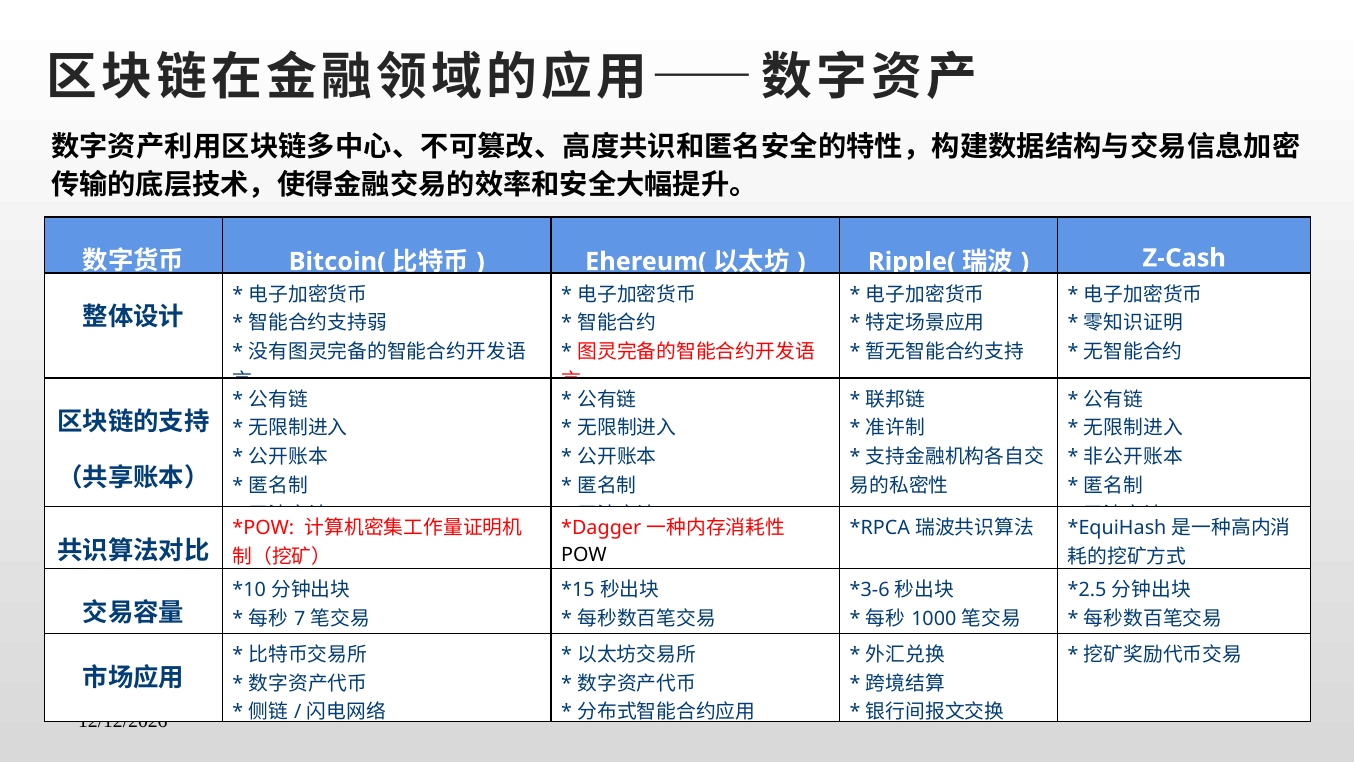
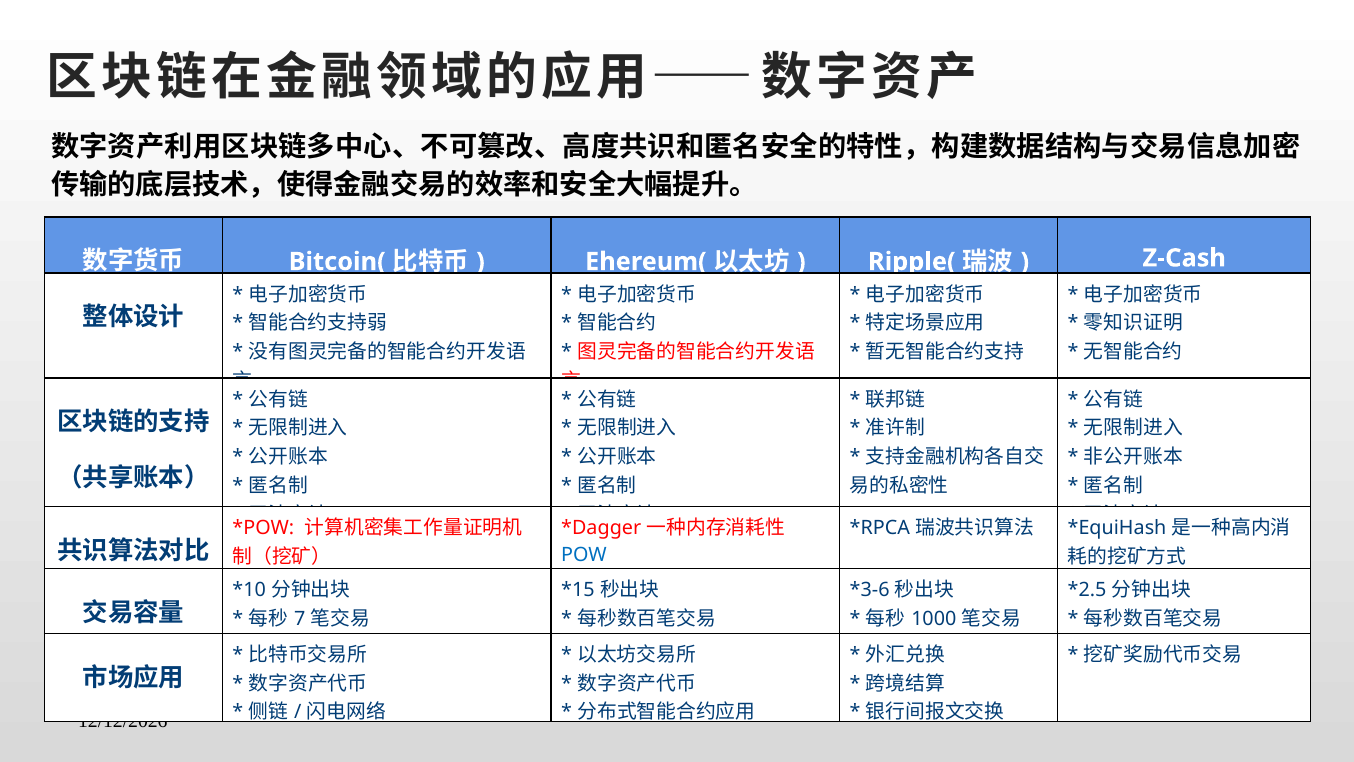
POW colour: black -> blue (584, 555)
